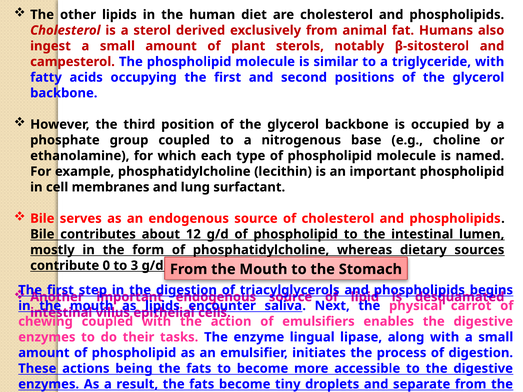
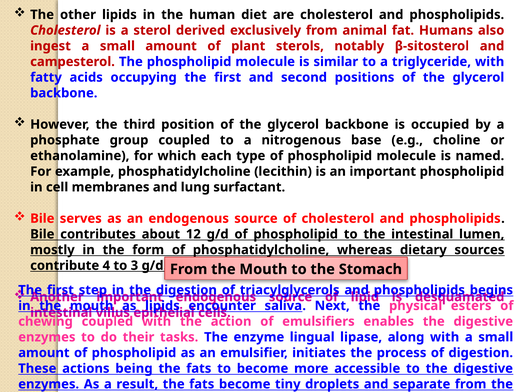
0: 0 -> 4 (106, 266)
carrot: carrot -> esters (471, 306)
